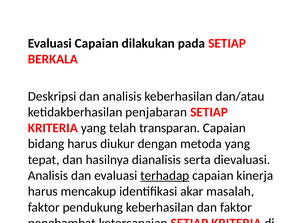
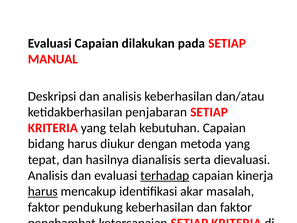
BERKALA: BERKALA -> MANUAL (53, 59)
transparan: transparan -> kebutuhan (170, 128)
harus underline: none -> present (43, 191)
